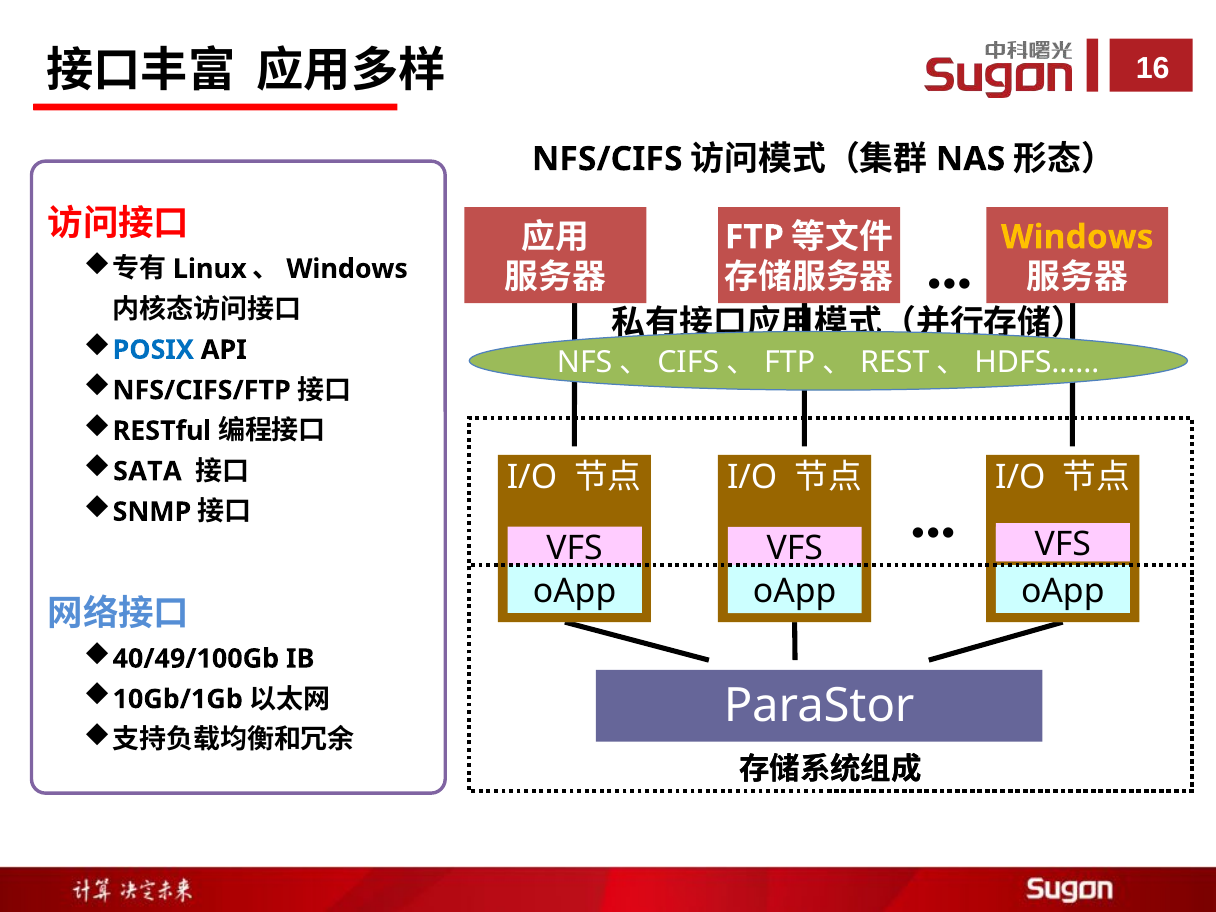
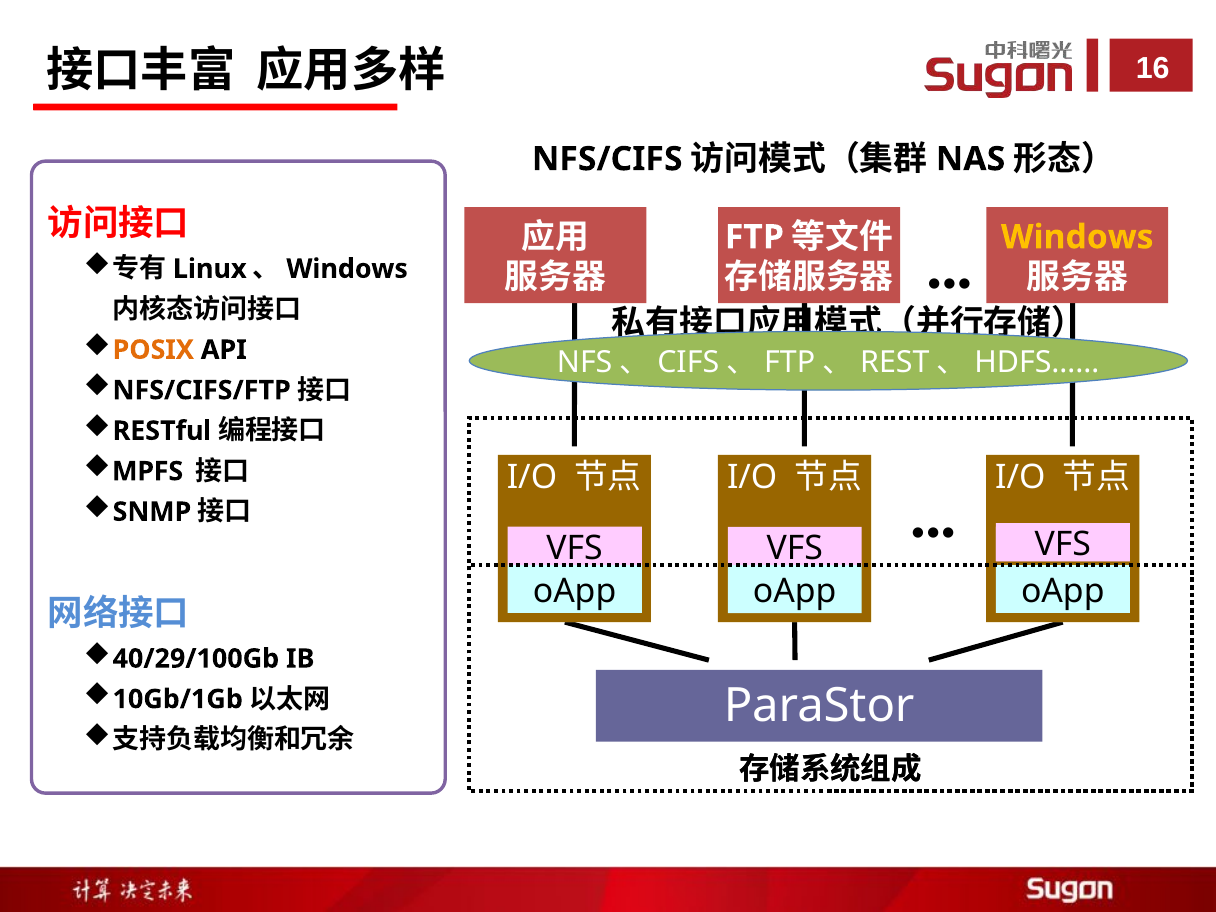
POSIX colour: blue -> orange (153, 350)
SATA: SATA -> MPFS (148, 471)
40/49/100Gb: 40/49/100Gb -> 40/29/100Gb (196, 659)
